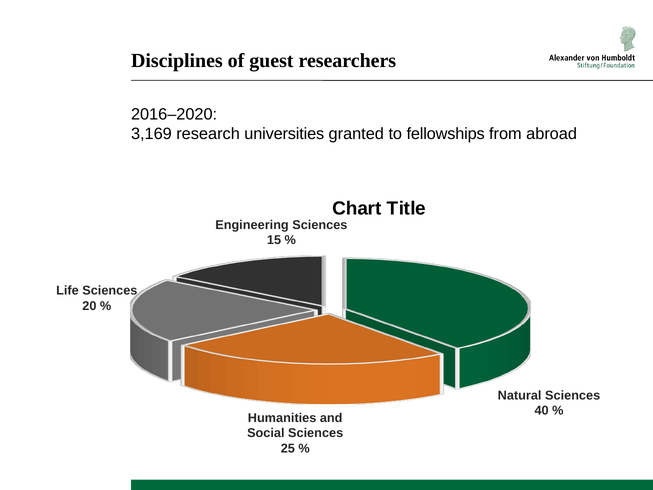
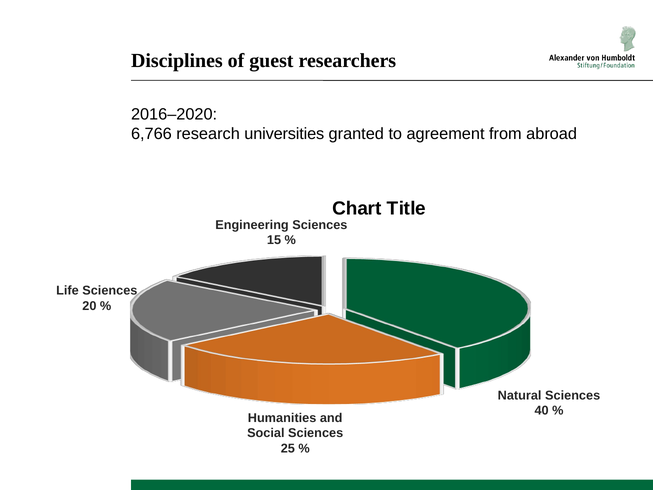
3,169: 3,169 -> 6,766 (151, 134)
fellowships: fellowships -> agreement (446, 134)
